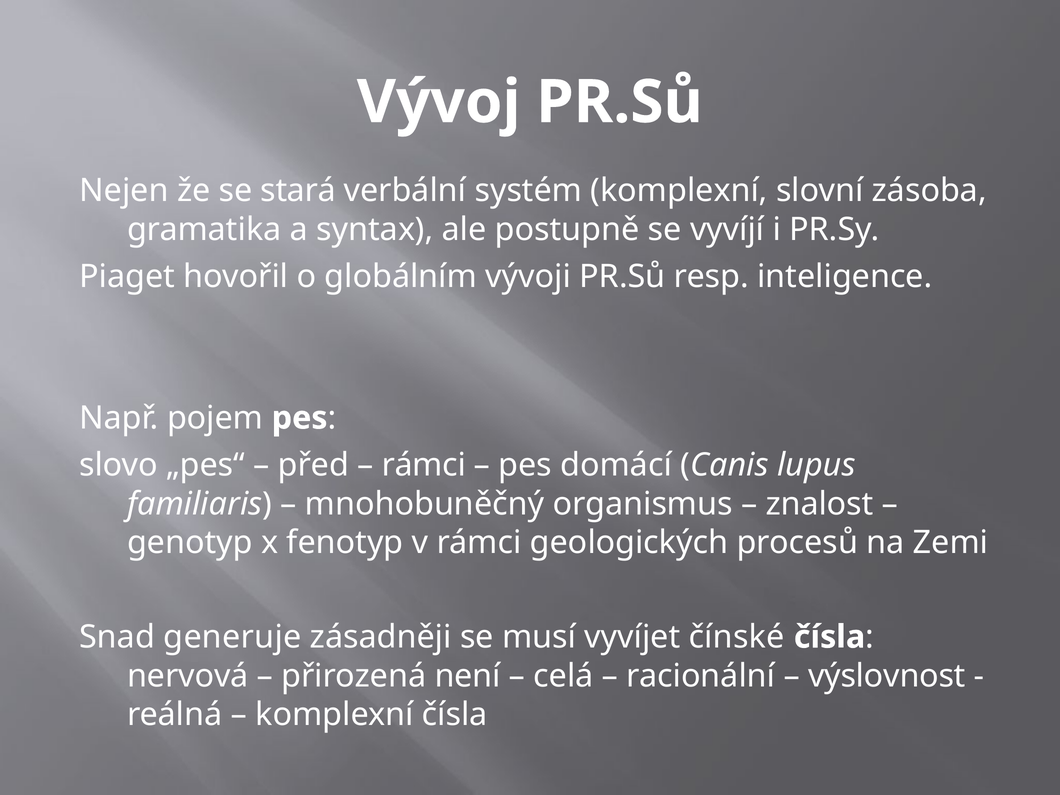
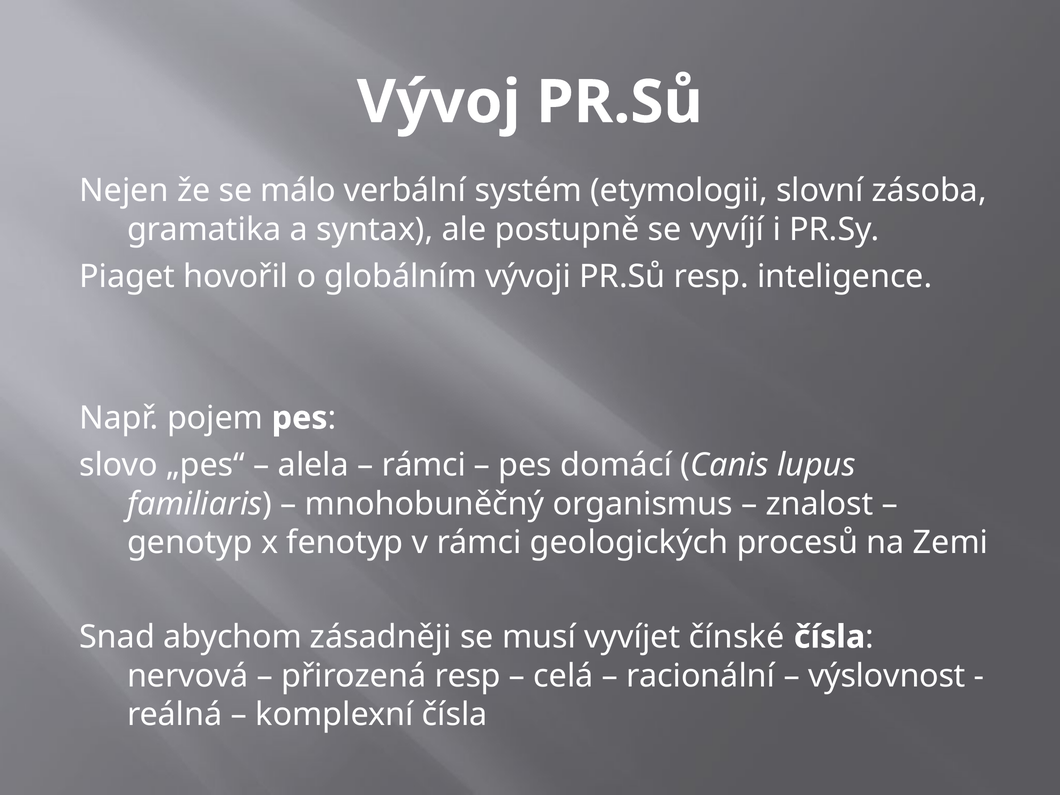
stará: stará -> málo (298, 191)
systém komplexní: komplexní -> etymologii (679, 191)
před: před -> alela (313, 465)
generuje: generuje -> abychom (233, 637)
přirozená není: není -> resp (468, 676)
